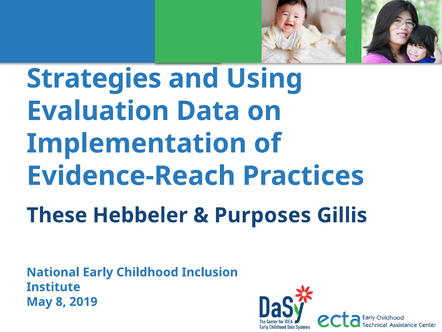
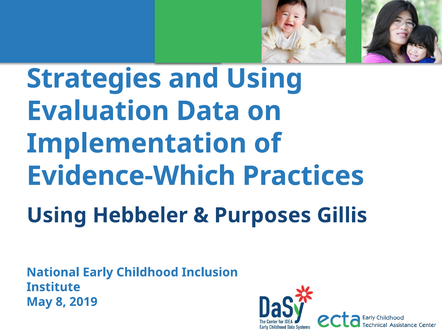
Evidence-Reach: Evidence-Reach -> Evidence-Which (131, 176)
These: These -> Using (57, 215)
